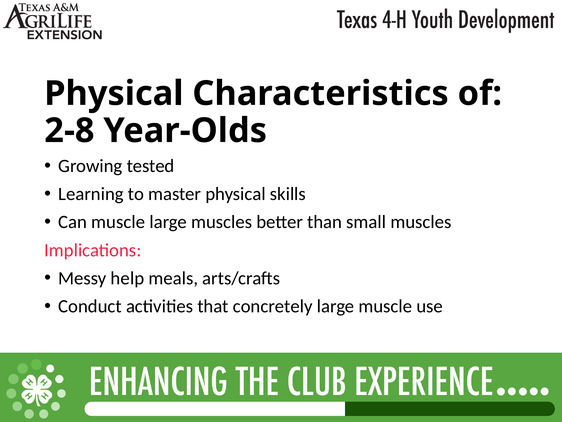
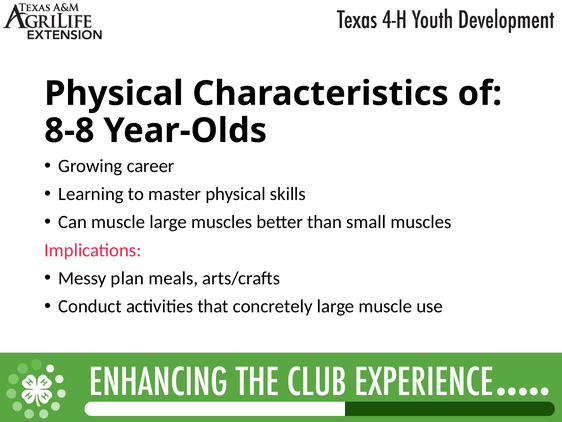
2-8: 2-8 -> 8-8 (69, 131)
tested: tested -> career (151, 166)
help: help -> plan (127, 278)
